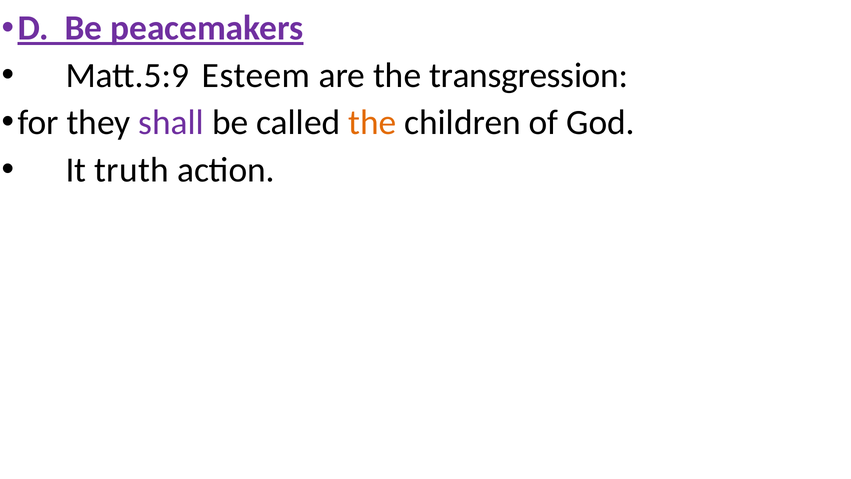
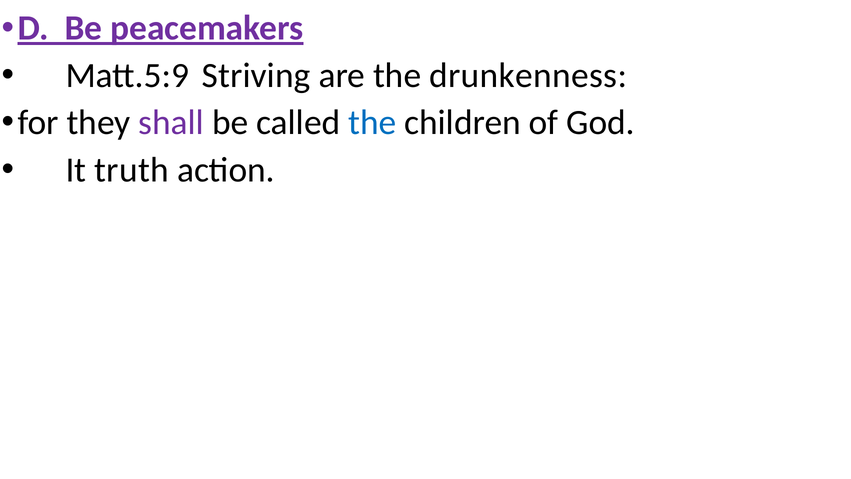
Esteem: Esteem -> Striving (256, 75)
transgression: transgression -> drunkenness (528, 75)
the colour: orange -> blue (372, 123)
